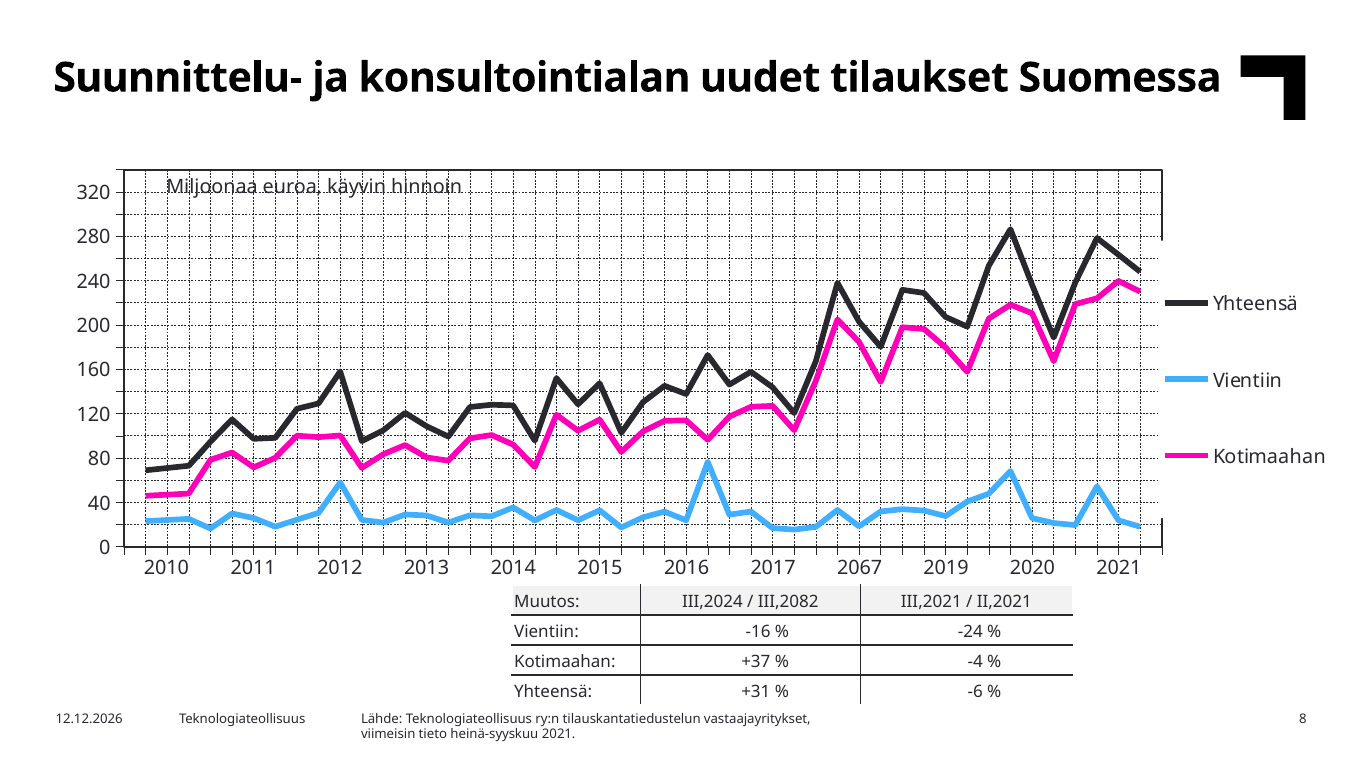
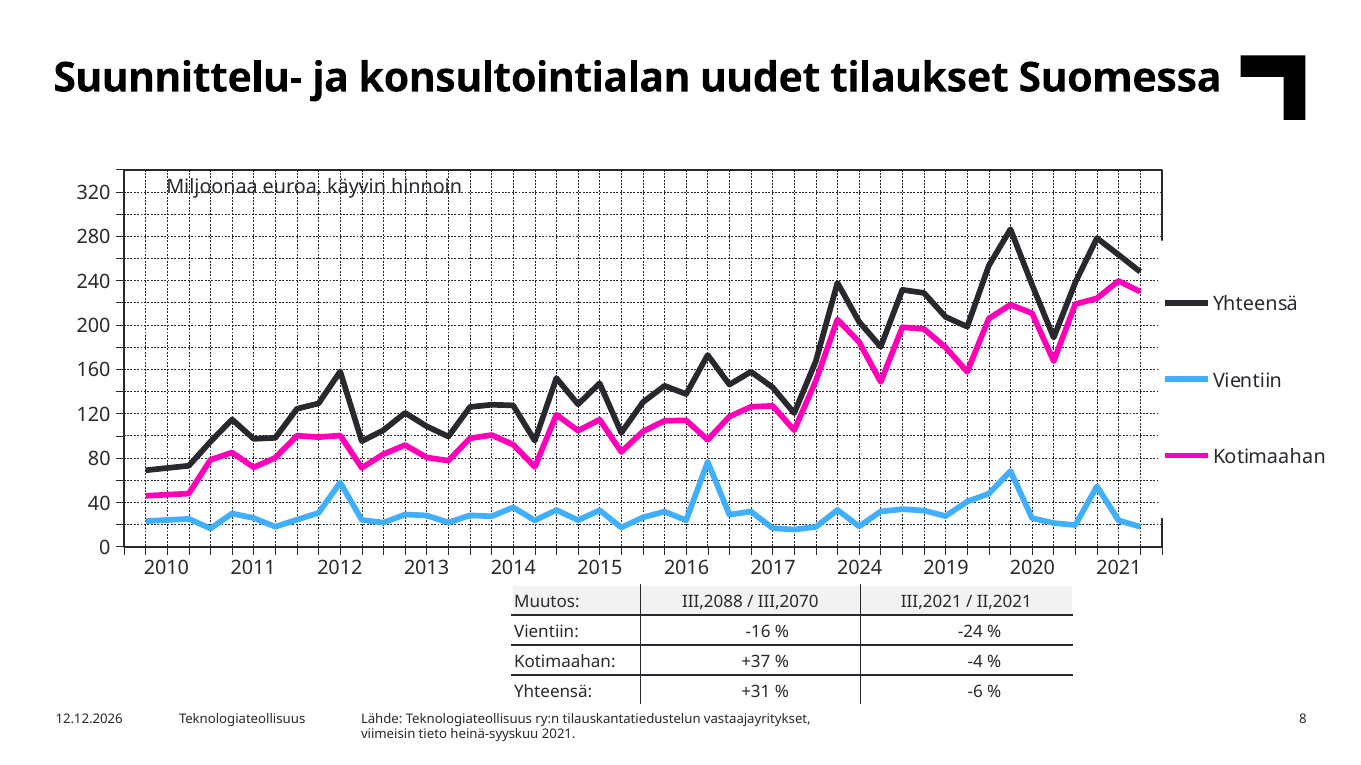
2067: 2067 -> 2024 (860, 568)
III,2024: III,2024 -> III,2088 (712, 603)
III,2082: III,2082 -> III,2070 (788, 603)
